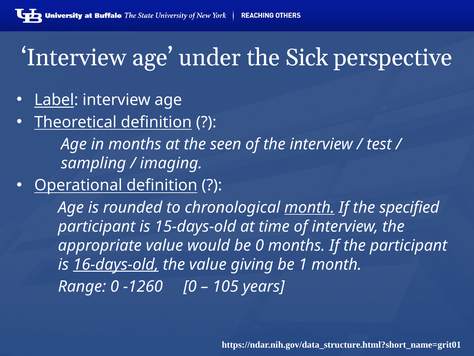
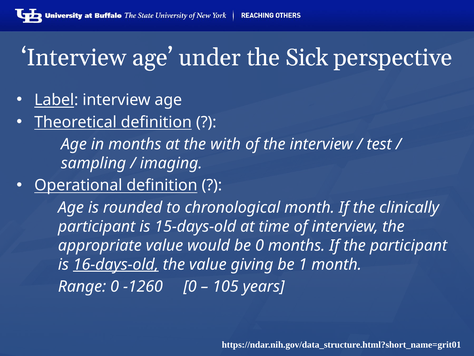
seen: seen -> with (226, 144)
month underline: present -> none (309, 207)
specified: specified -> clinically (409, 207)
